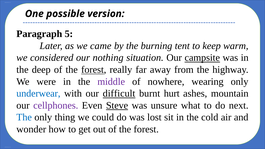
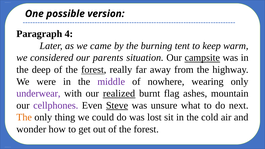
5: 5 -> 4 (69, 34)
nothing: nothing -> parents (108, 58)
underwear colour: blue -> purple (38, 93)
difficult: difficult -> realized (119, 93)
hurt: hurt -> flag (172, 93)
The colour: blue -> orange (24, 117)
